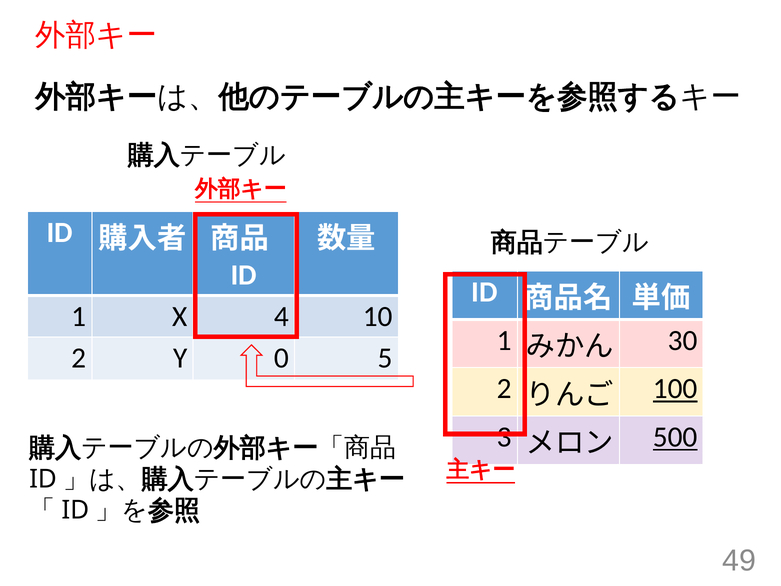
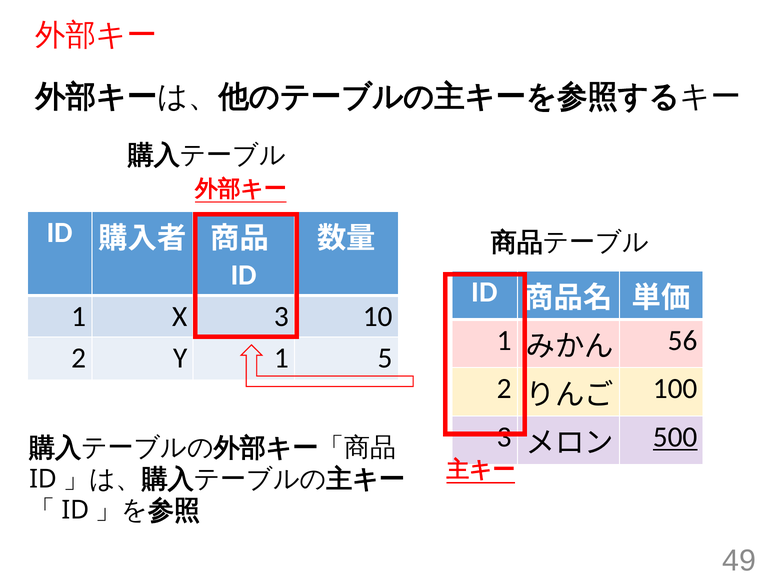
X 4: 4 -> 3 (281, 317)
30: 30 -> 56 (683, 340)
Y 0: 0 -> 1 (281, 358)
100 underline: present -> none (675, 389)
